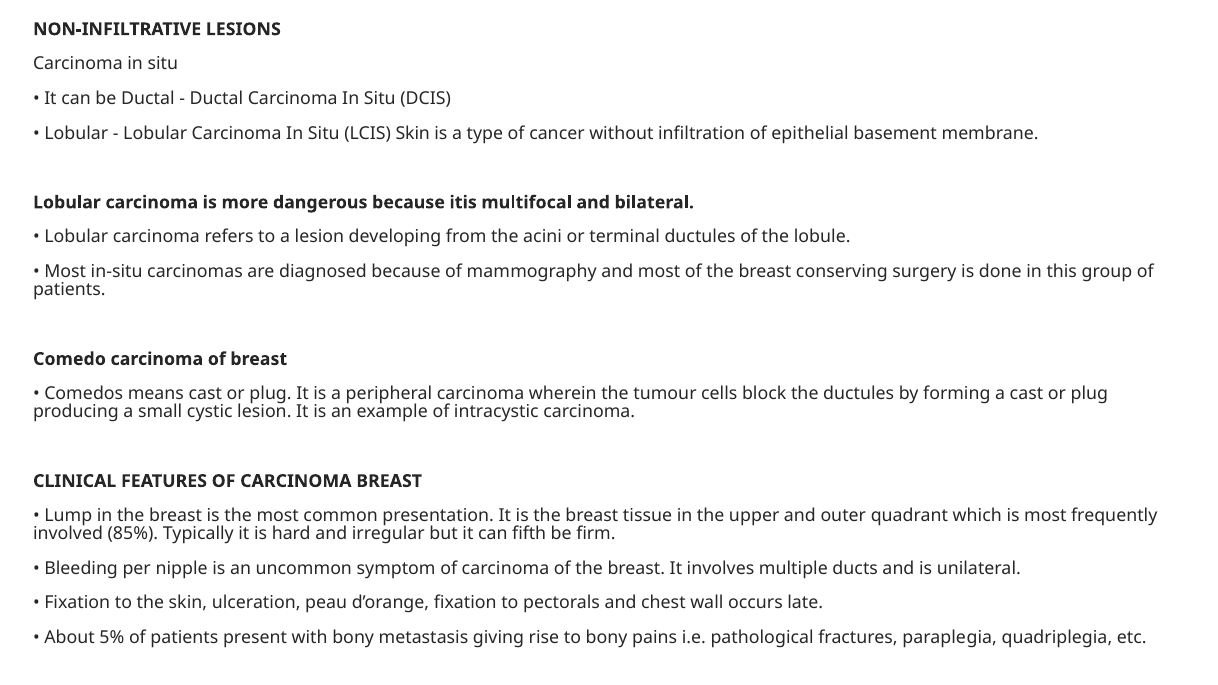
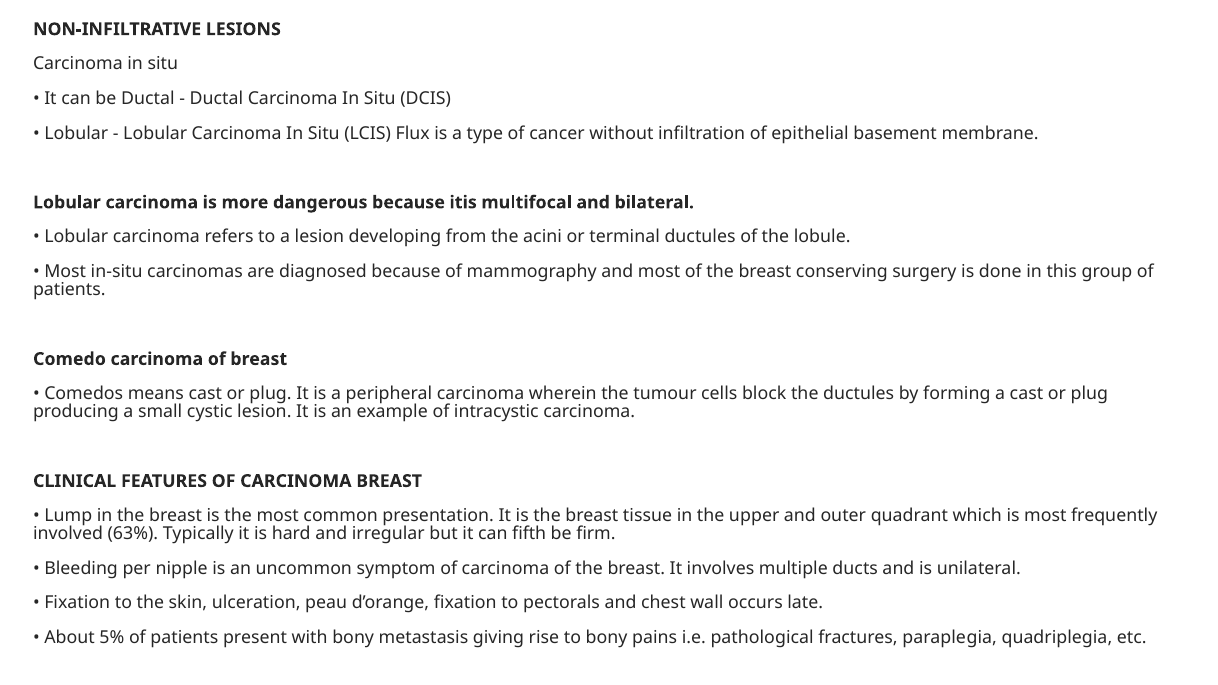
LCIS Skin: Skin -> Flux (413, 133)
85%: 85% -> 63% (133, 534)
